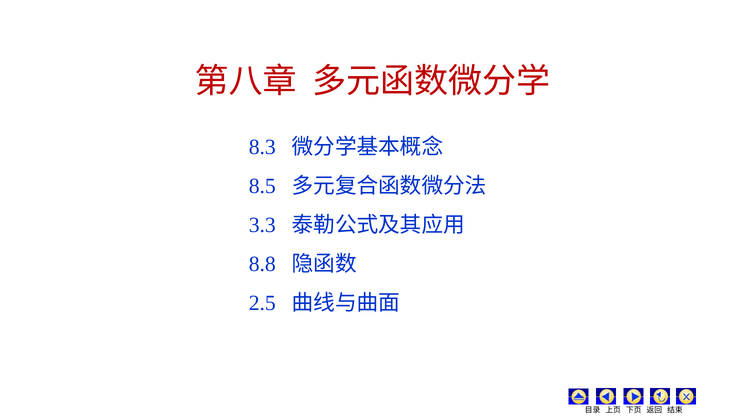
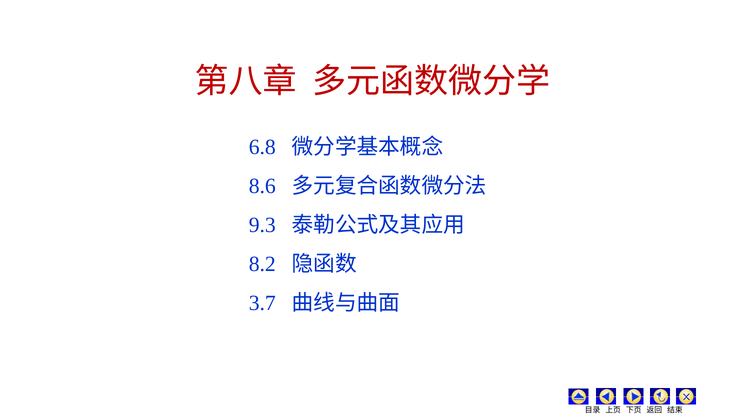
8.3: 8.3 -> 6.8 (262, 147)
8.5: 8.5 -> 8.6 (262, 186)
3.3: 3.3 -> 9.3 (262, 225)
8.8: 8.8 -> 8.2 (262, 264)
2.5: 2.5 -> 3.7 (262, 303)
